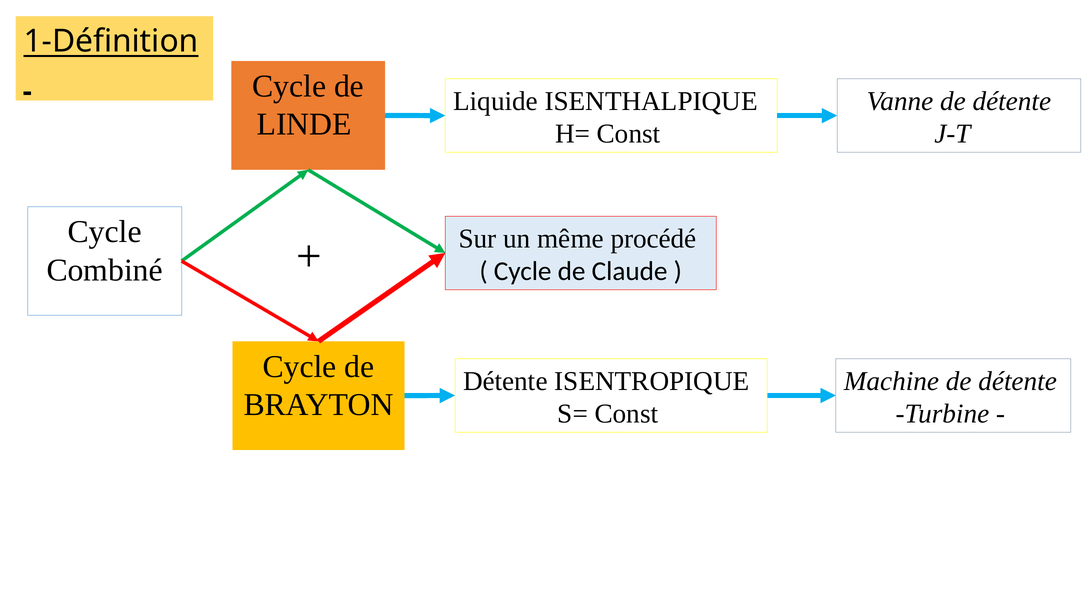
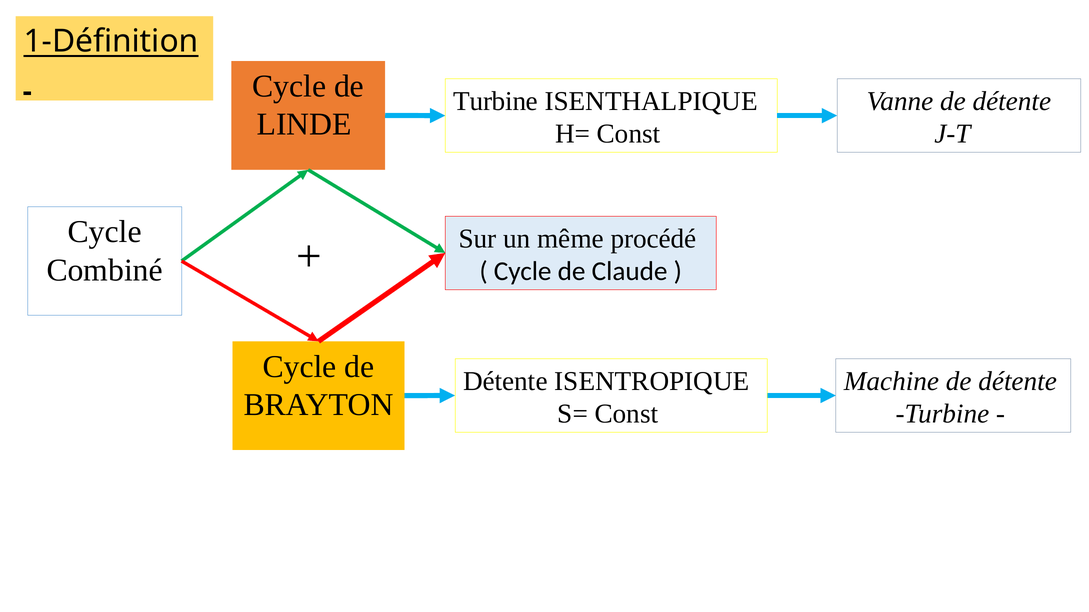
Liquide: Liquide -> Turbine (496, 101)
